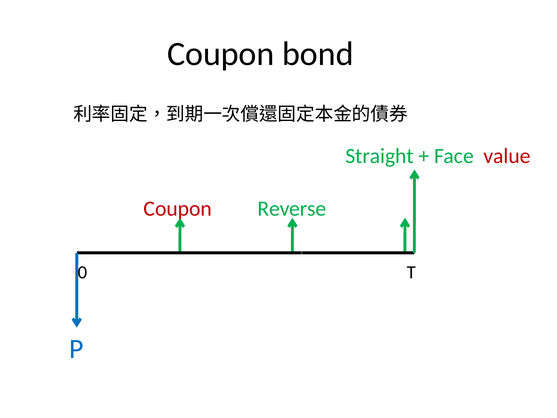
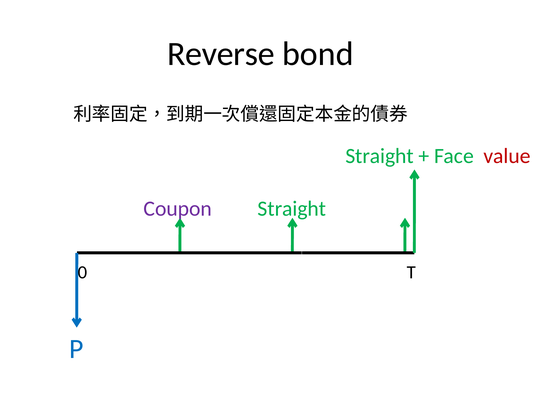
Coupon: Coupon -> Reverse (221, 54)
Coupon colour: red -> purple (178, 209)
Reverse: Reverse -> Straight (292, 209)
